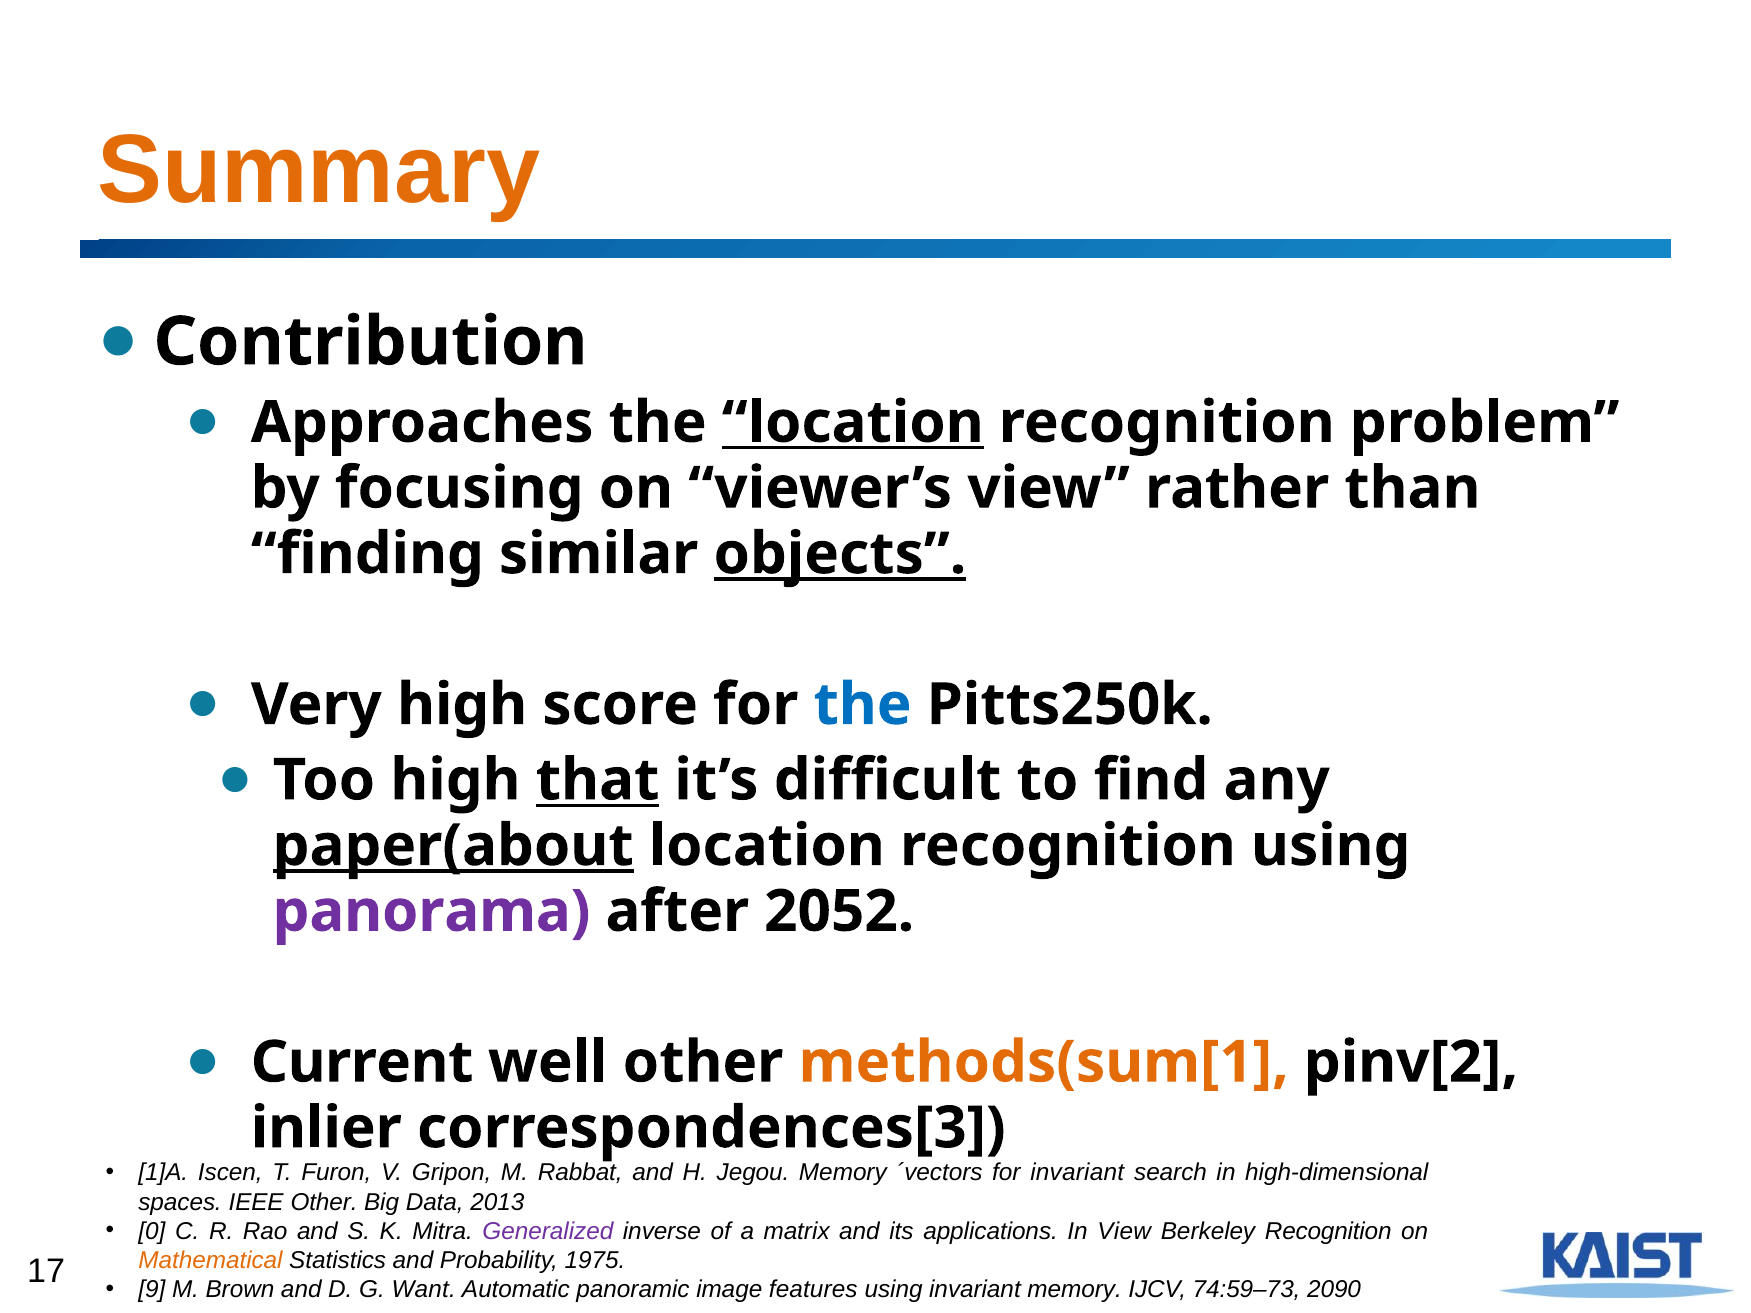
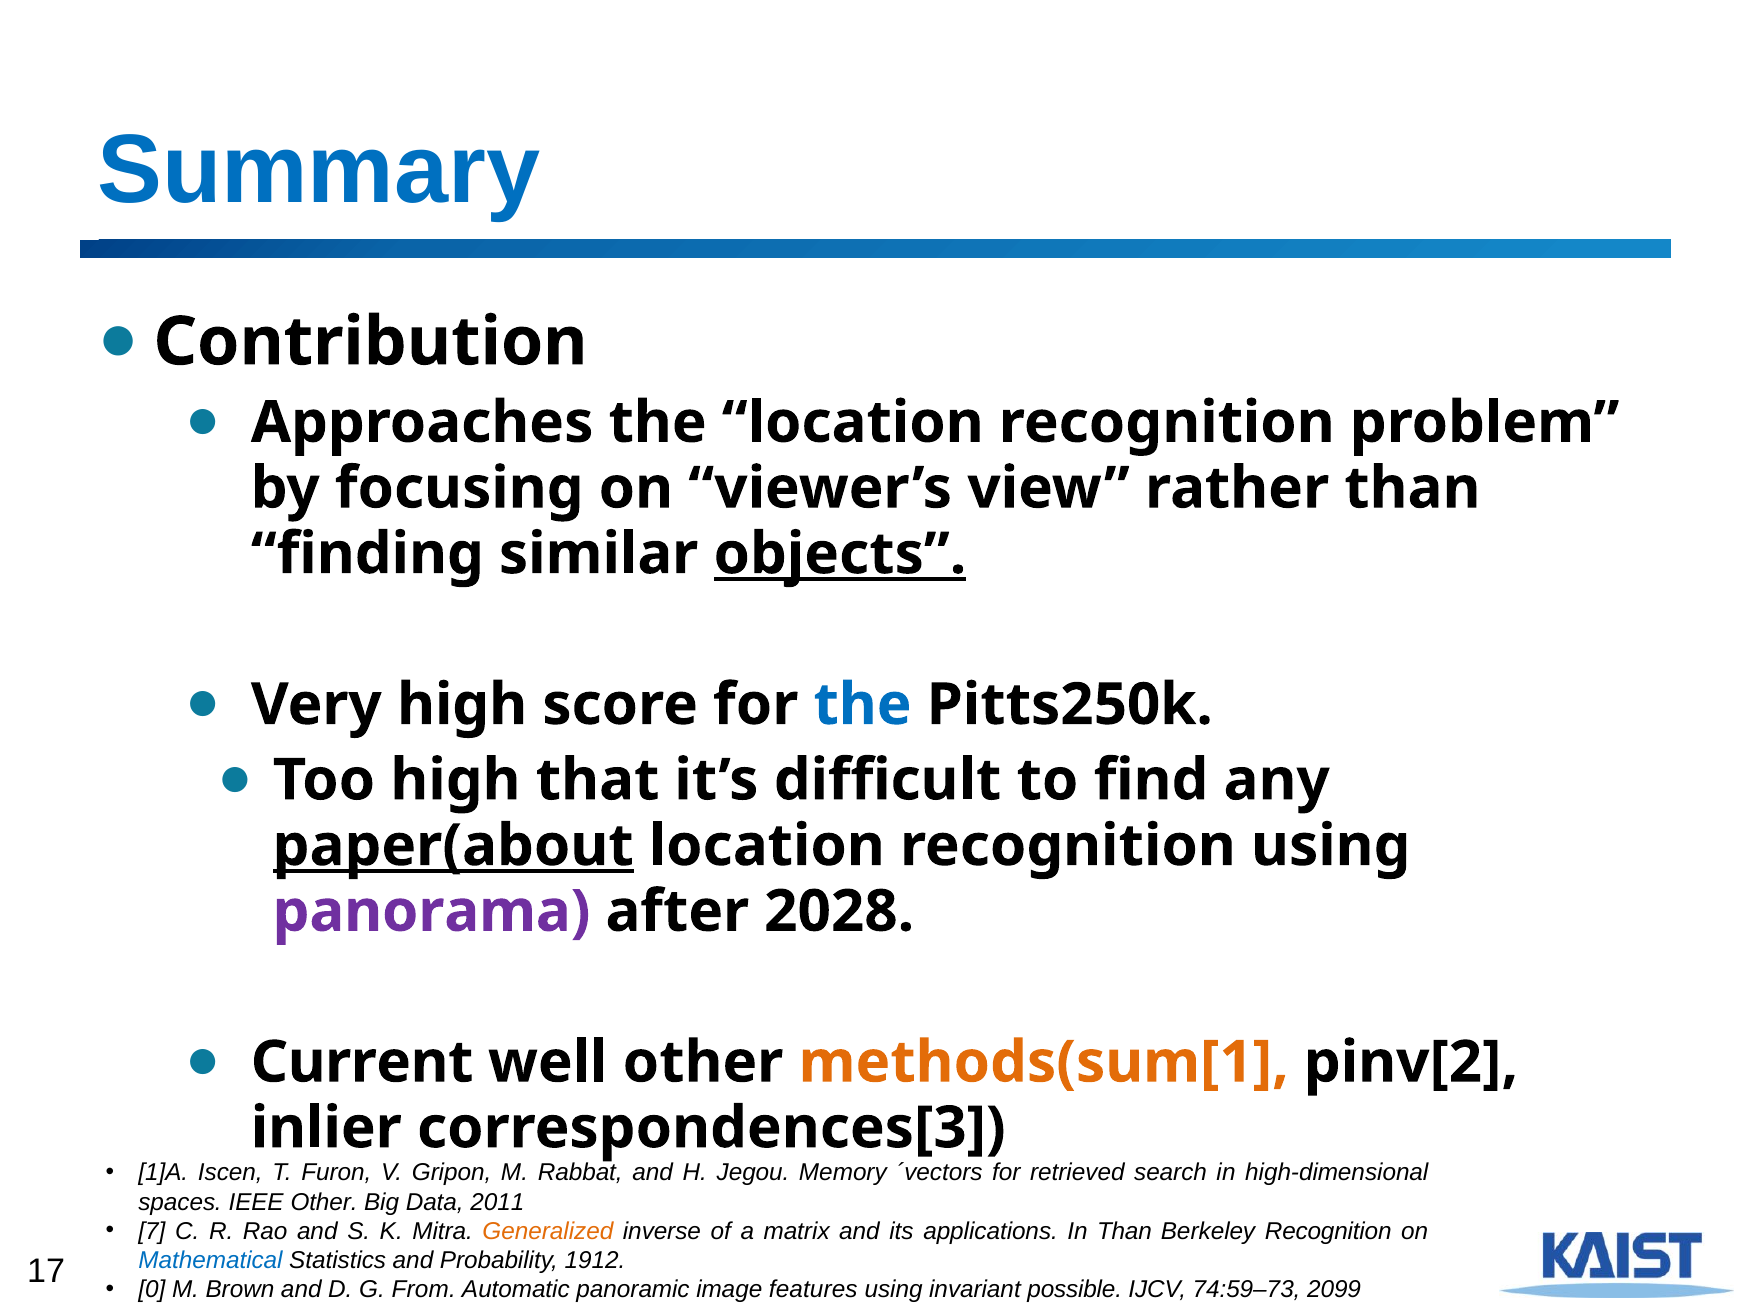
Summary colour: orange -> blue (319, 171)
location underline: present -> none (853, 423)
that underline: present -> none (598, 780)
2052: 2052 -> 2028 (839, 912)
for invariant: invariant -> retrieved (1077, 1173)
2013: 2013 -> 2011 (497, 1202)
0: 0 -> 7 (152, 1232)
Generalized colour: purple -> orange (548, 1232)
In View: View -> Than (1124, 1232)
Mathematical colour: orange -> blue (211, 1261)
1975: 1975 -> 1912 (595, 1261)
9: 9 -> 0 (152, 1290)
Want: Want -> From (424, 1290)
invariant memory: memory -> possible (1075, 1290)
2090: 2090 -> 2099 (1334, 1290)
